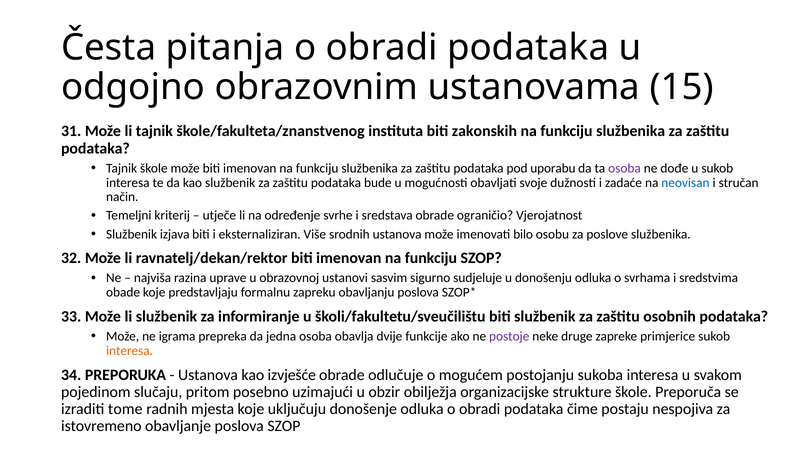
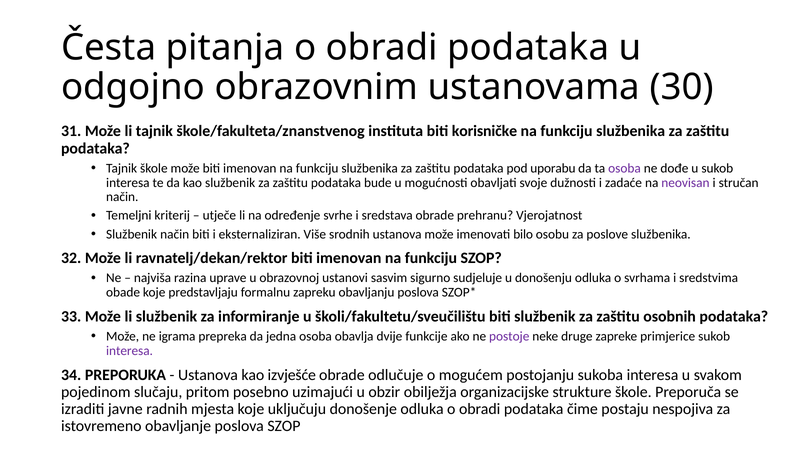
15: 15 -> 30 (682, 87)
zakonskih: zakonskih -> korisničke (485, 131)
neovisan colour: blue -> purple (685, 183)
ograničio: ograničio -> prehranu (485, 216)
Službenik izjava: izjava -> način (175, 234)
interesa colour: orange -> purple (130, 351)
tome: tome -> javne (125, 410)
